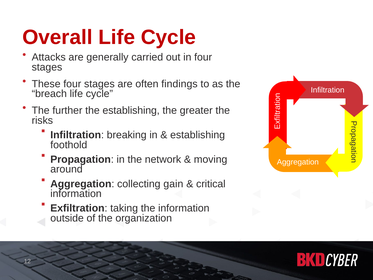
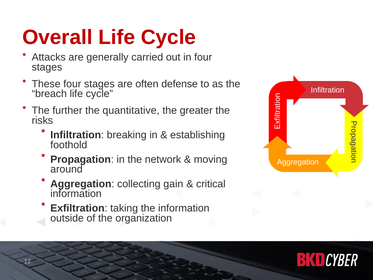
findings: findings -> defense (180, 84)
the establishing: establishing -> quantitative (131, 110)
